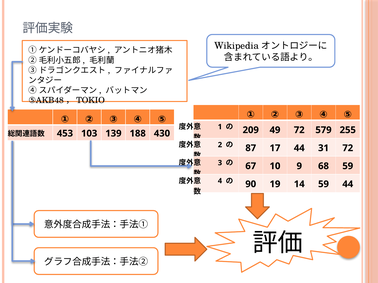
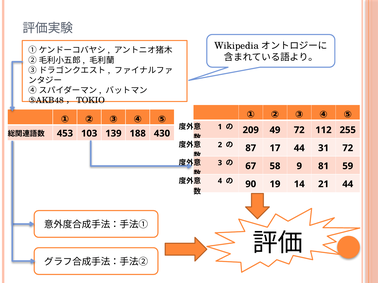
579: 579 -> 112 (323, 130)
10: 10 -> 58 (275, 166)
68: 68 -> 81 (324, 166)
14 59: 59 -> 21 (324, 184)
